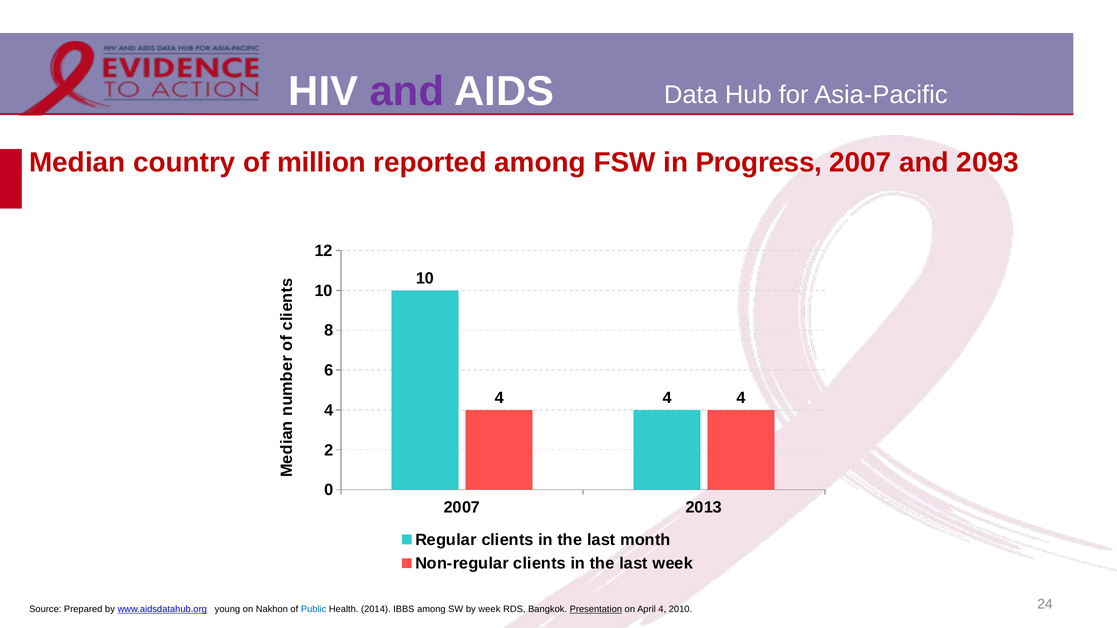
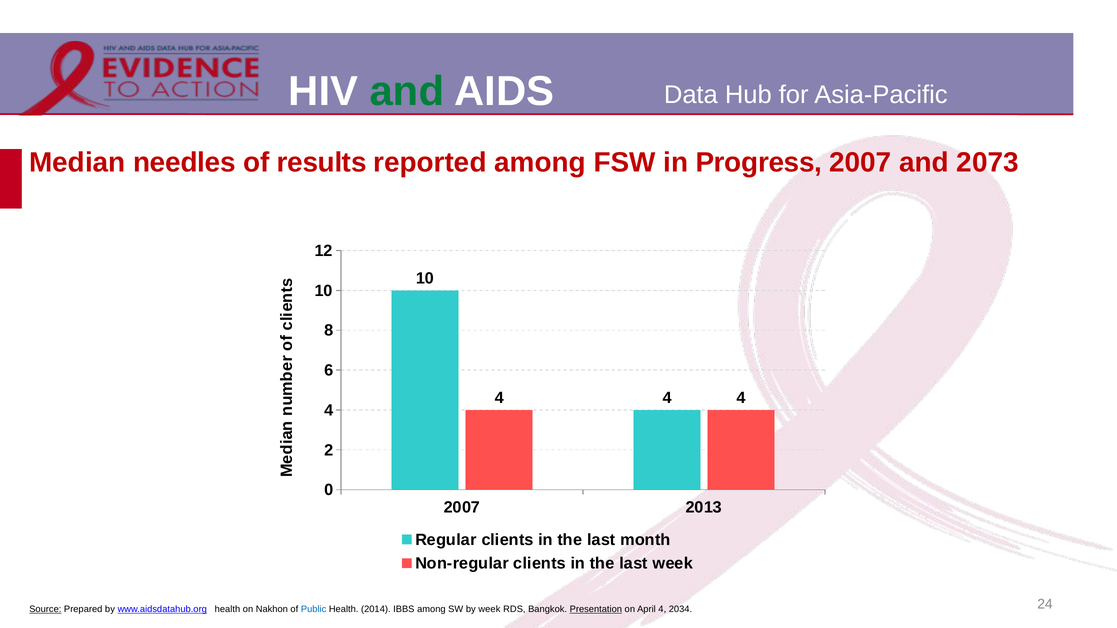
and colour: purple -> green (407, 91)
country: country -> needles (184, 163)
million: million -> results (322, 163)
2093: 2093 -> 2073 (988, 163)
Source underline: none -> present (45, 610)
www.aidsdatahub.org young: young -> health (227, 610)
2010: 2010 -> 2034 (680, 610)
